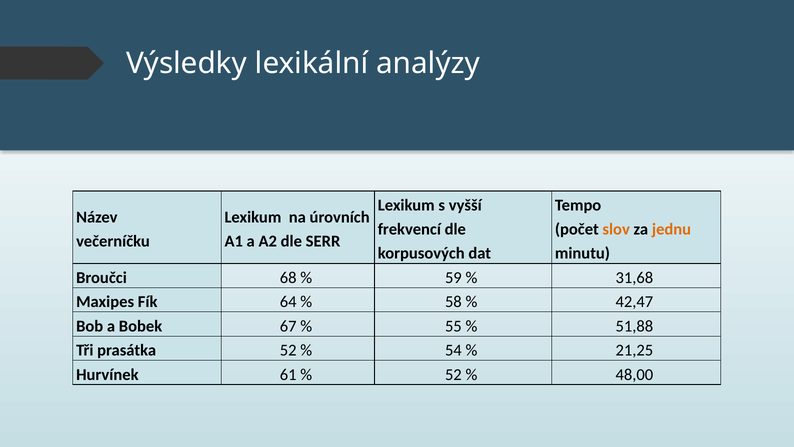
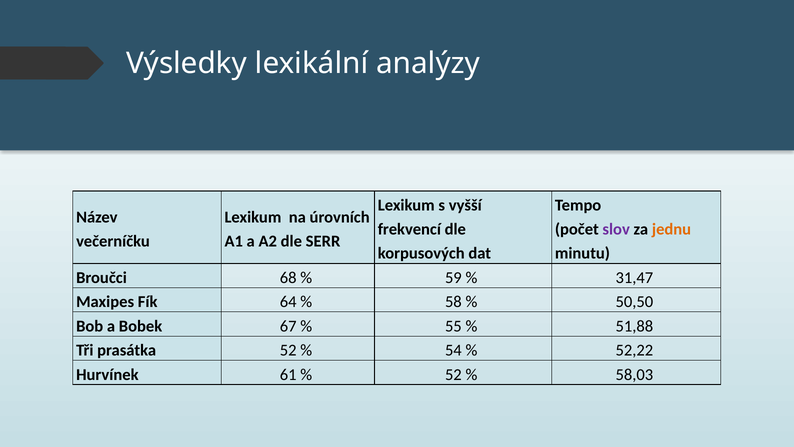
slov colour: orange -> purple (616, 229)
31,68: 31,68 -> 31,47 (634, 277)
42,47: 42,47 -> 50,50 (634, 302)
21,25: 21,25 -> 52,22 (634, 350)
48,00: 48,00 -> 58,03 (634, 374)
